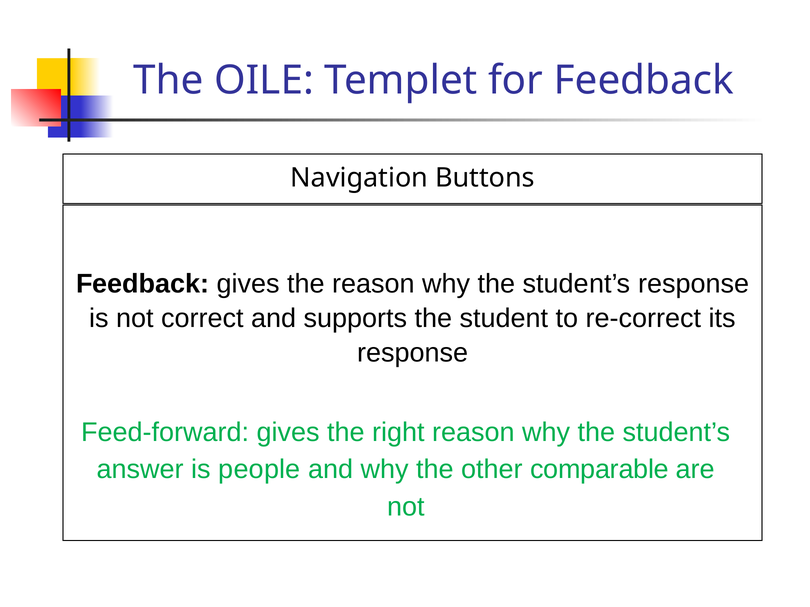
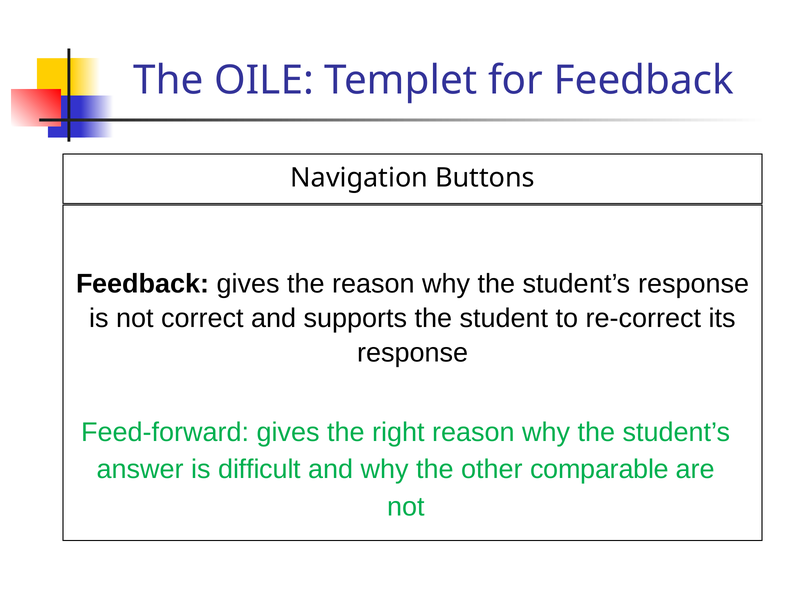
people: people -> difficult (260, 470)
